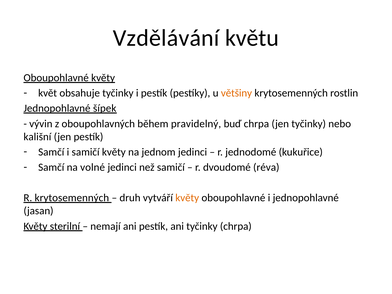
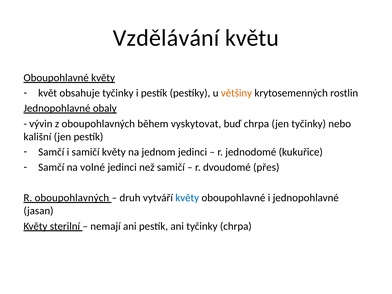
šípek: šípek -> obaly (105, 108)
pravidelný: pravidelný -> vyskytovat (196, 124)
réva: réva -> přes (266, 167)
R krytosemenných: krytosemenných -> oboupohlavných (72, 198)
květy colour: orange -> blue (187, 198)
